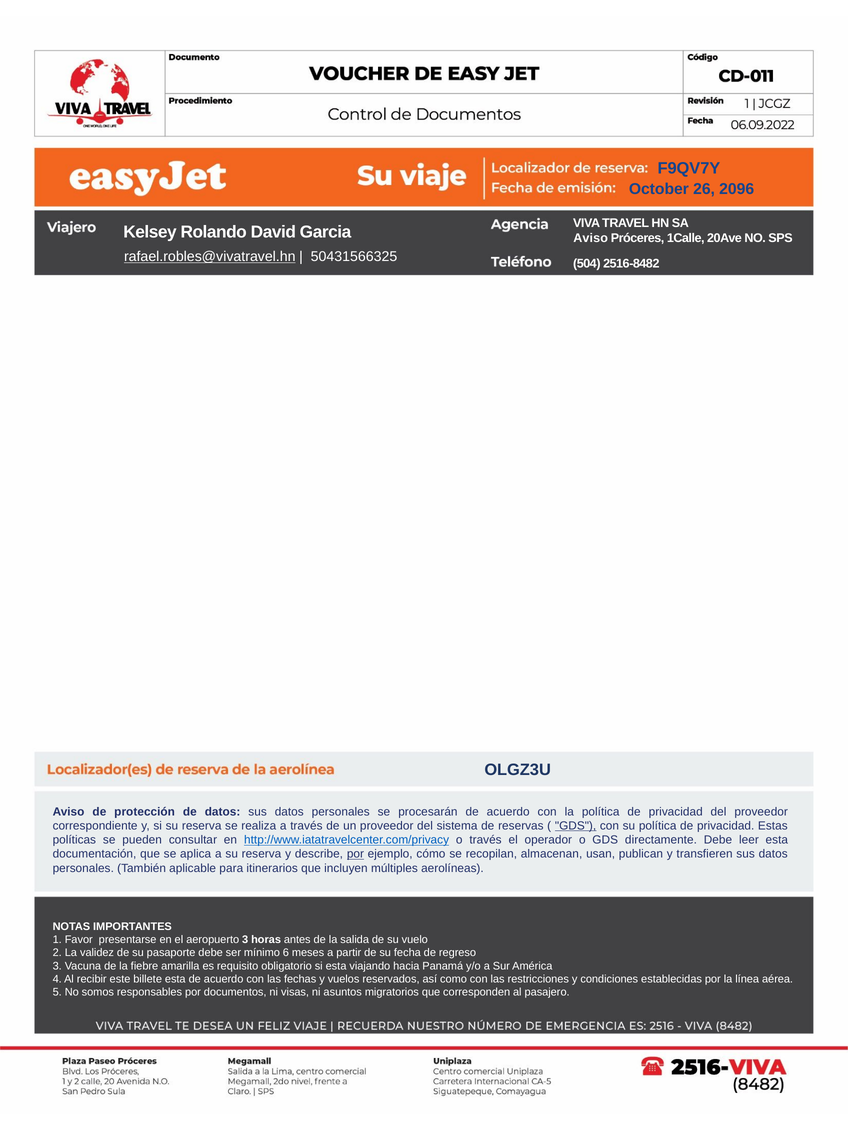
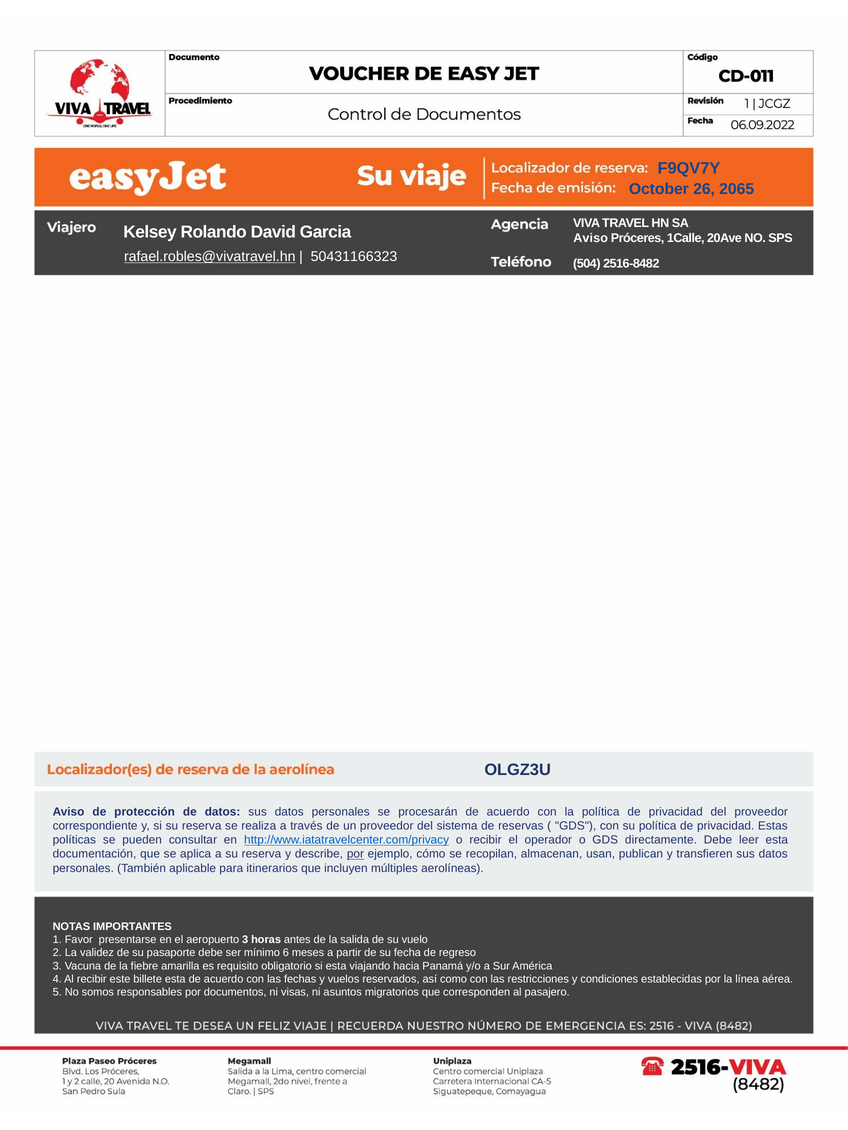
2096: 2096 -> 2065 (737, 189)
50431566325: 50431566325 -> 50431166323 (354, 257)
GDS underline: present -> none (576, 826)
o través: través -> recibir (486, 840)
